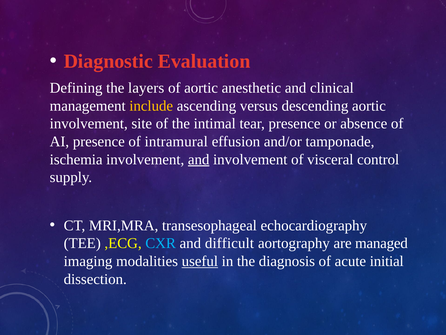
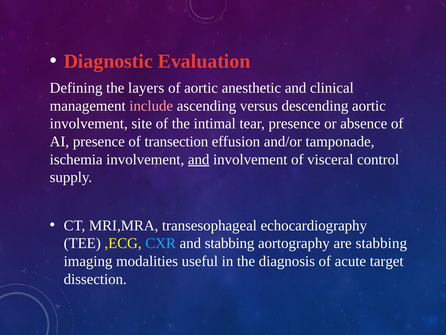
include colour: yellow -> pink (151, 106)
intramural: intramural -> transection (176, 141)
and difficult: difficult -> stabbing (230, 243)
are managed: managed -> stabbing (381, 243)
useful underline: present -> none (200, 261)
initial: initial -> target (387, 261)
